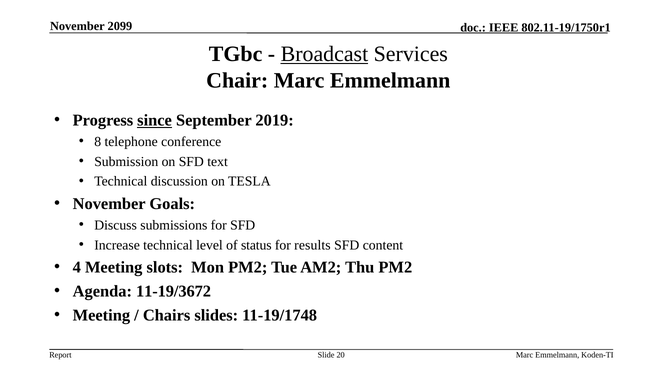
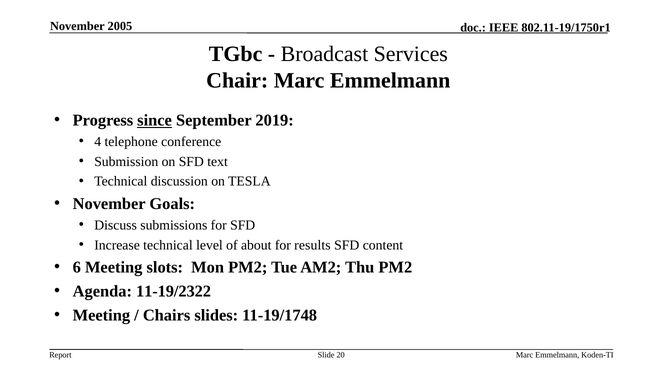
2099: 2099 -> 2005 (120, 26)
Broadcast underline: present -> none (324, 54)
8: 8 -> 4 (98, 142)
status: status -> about (256, 245)
4: 4 -> 6 (77, 267)
11-19/3672: 11-19/3672 -> 11-19/2322 (174, 291)
